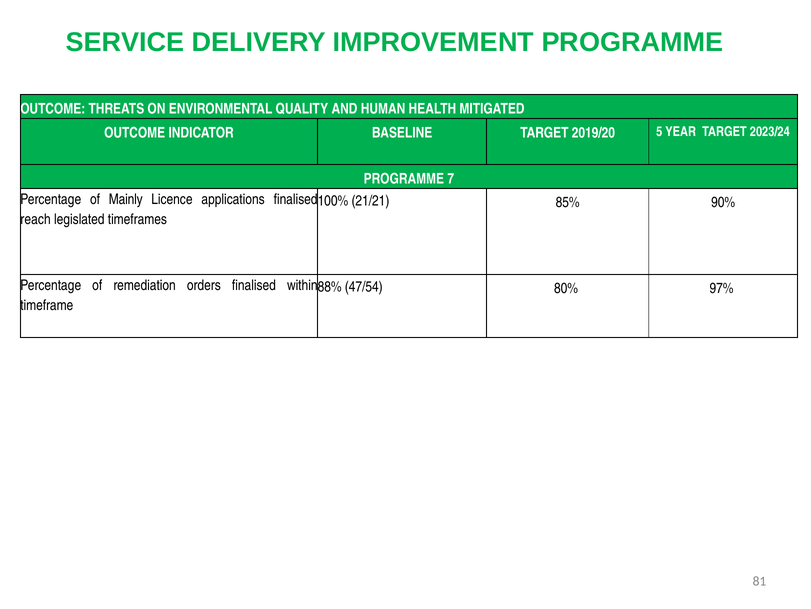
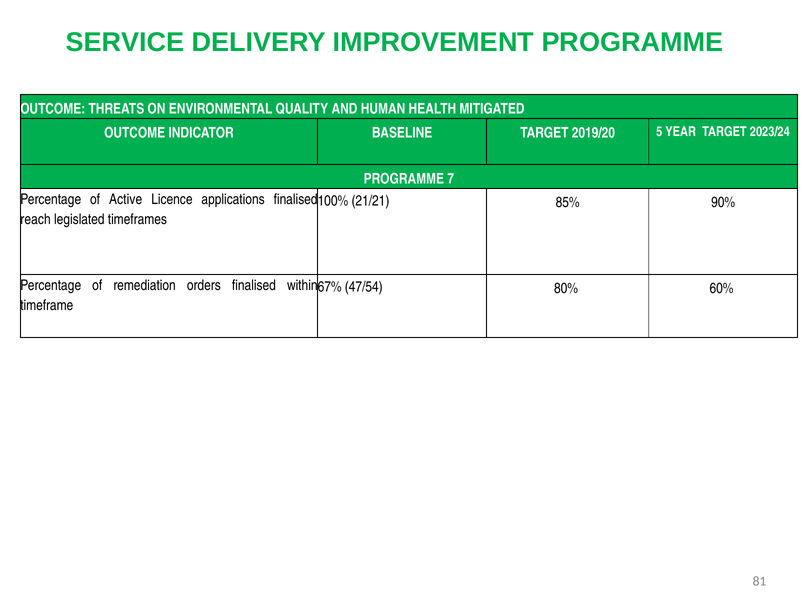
Mainly: Mainly -> Active (126, 199)
88%: 88% -> 67% (330, 287)
97%: 97% -> 60% (722, 288)
